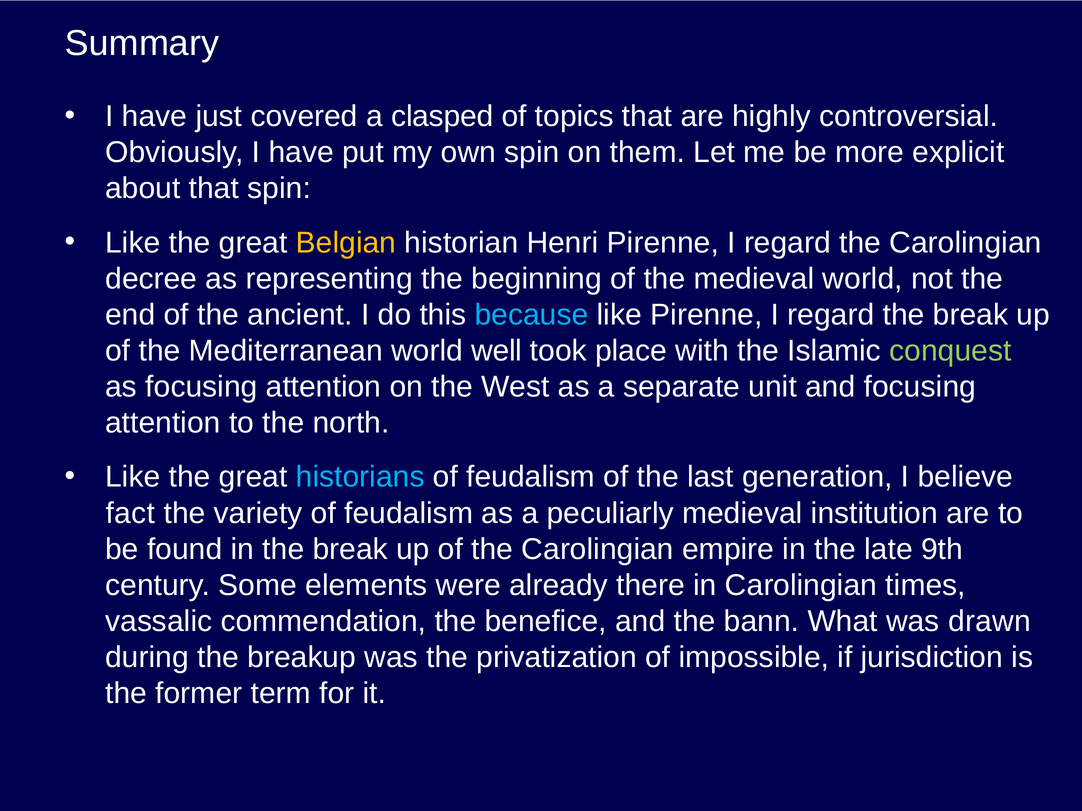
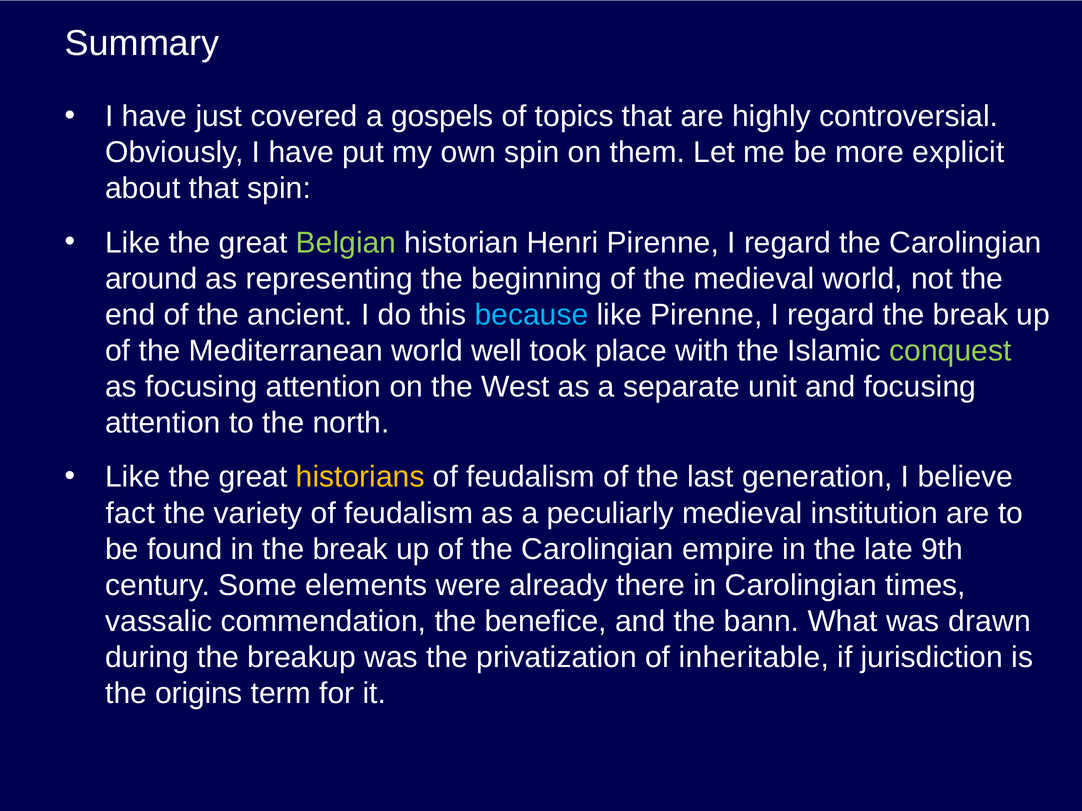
clasped: clasped -> gospels (442, 117)
Belgian colour: yellow -> light green (346, 243)
decree: decree -> around (151, 279)
historians colour: light blue -> yellow (360, 477)
impossible: impossible -> inheritable (754, 658)
former: former -> origins (199, 694)
